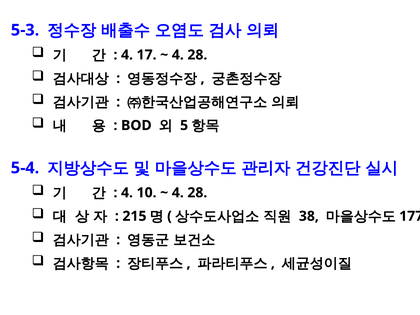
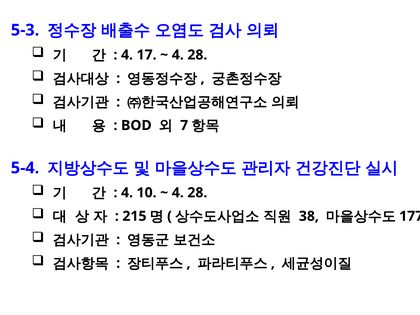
5: 5 -> 7 (184, 125)
